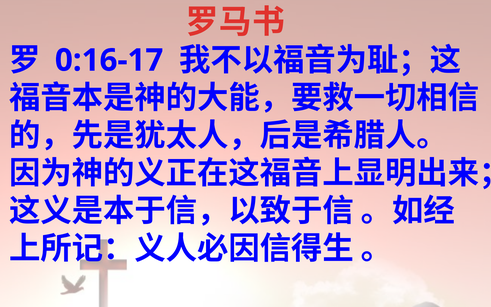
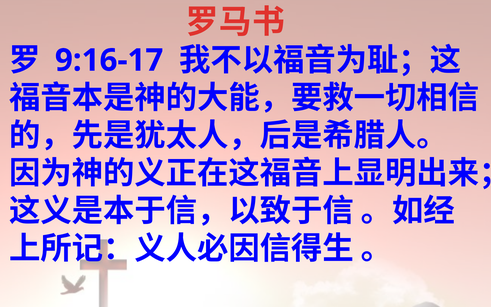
0:16-17: 0:16-17 -> 9:16-17 (109, 60)
